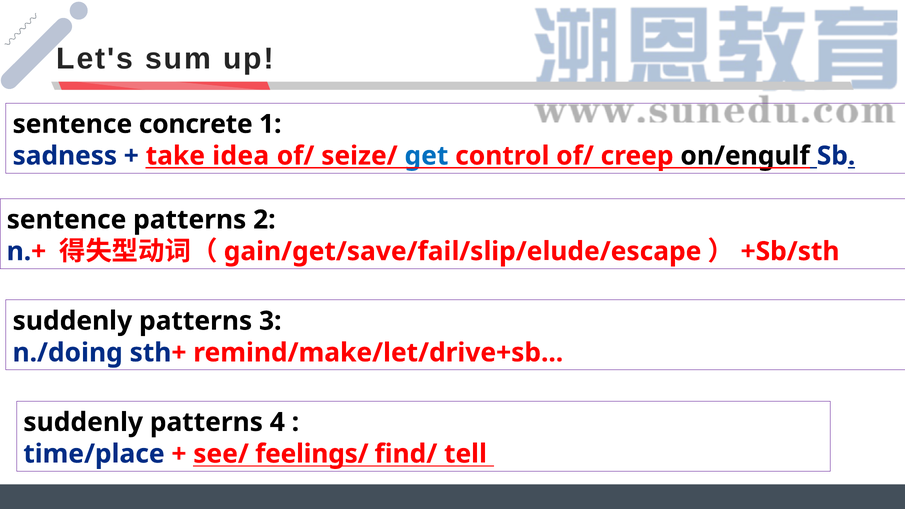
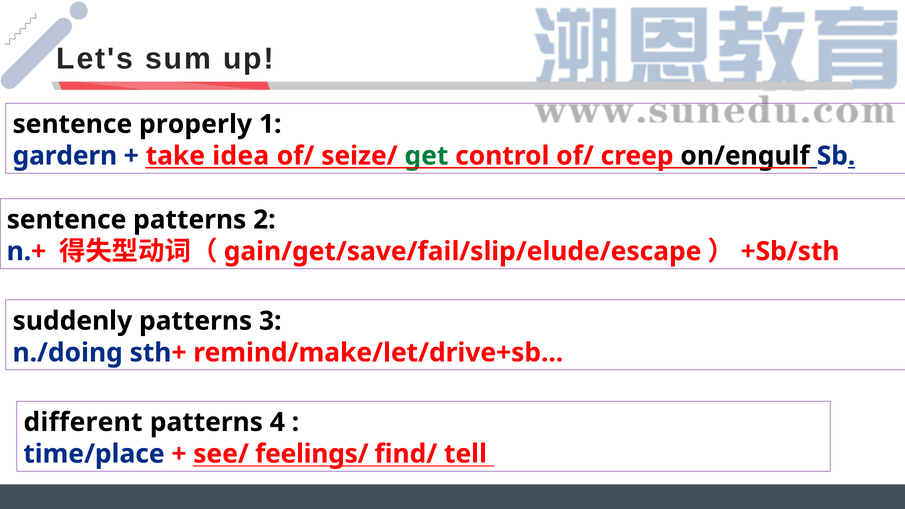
concrete: concrete -> properly (196, 124)
sadness: sadness -> gardern (65, 156)
get colour: blue -> green (426, 156)
suddenly: suddenly -> different (83, 422)
